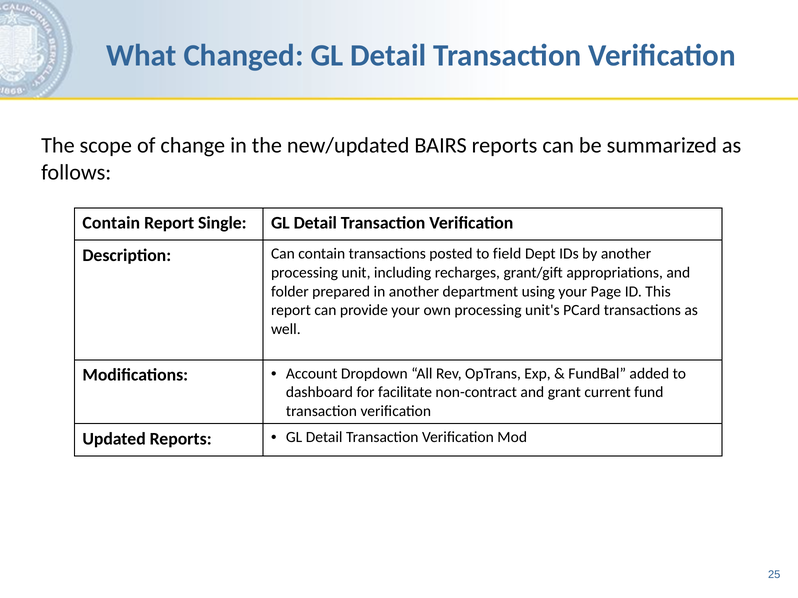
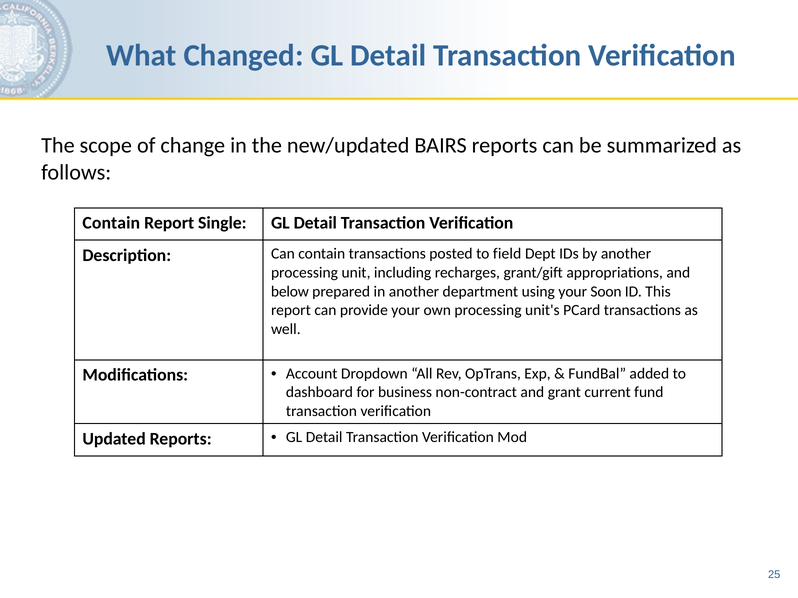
folder: folder -> below (290, 292)
Page: Page -> Soon (606, 292)
facilitate: facilitate -> business (405, 393)
